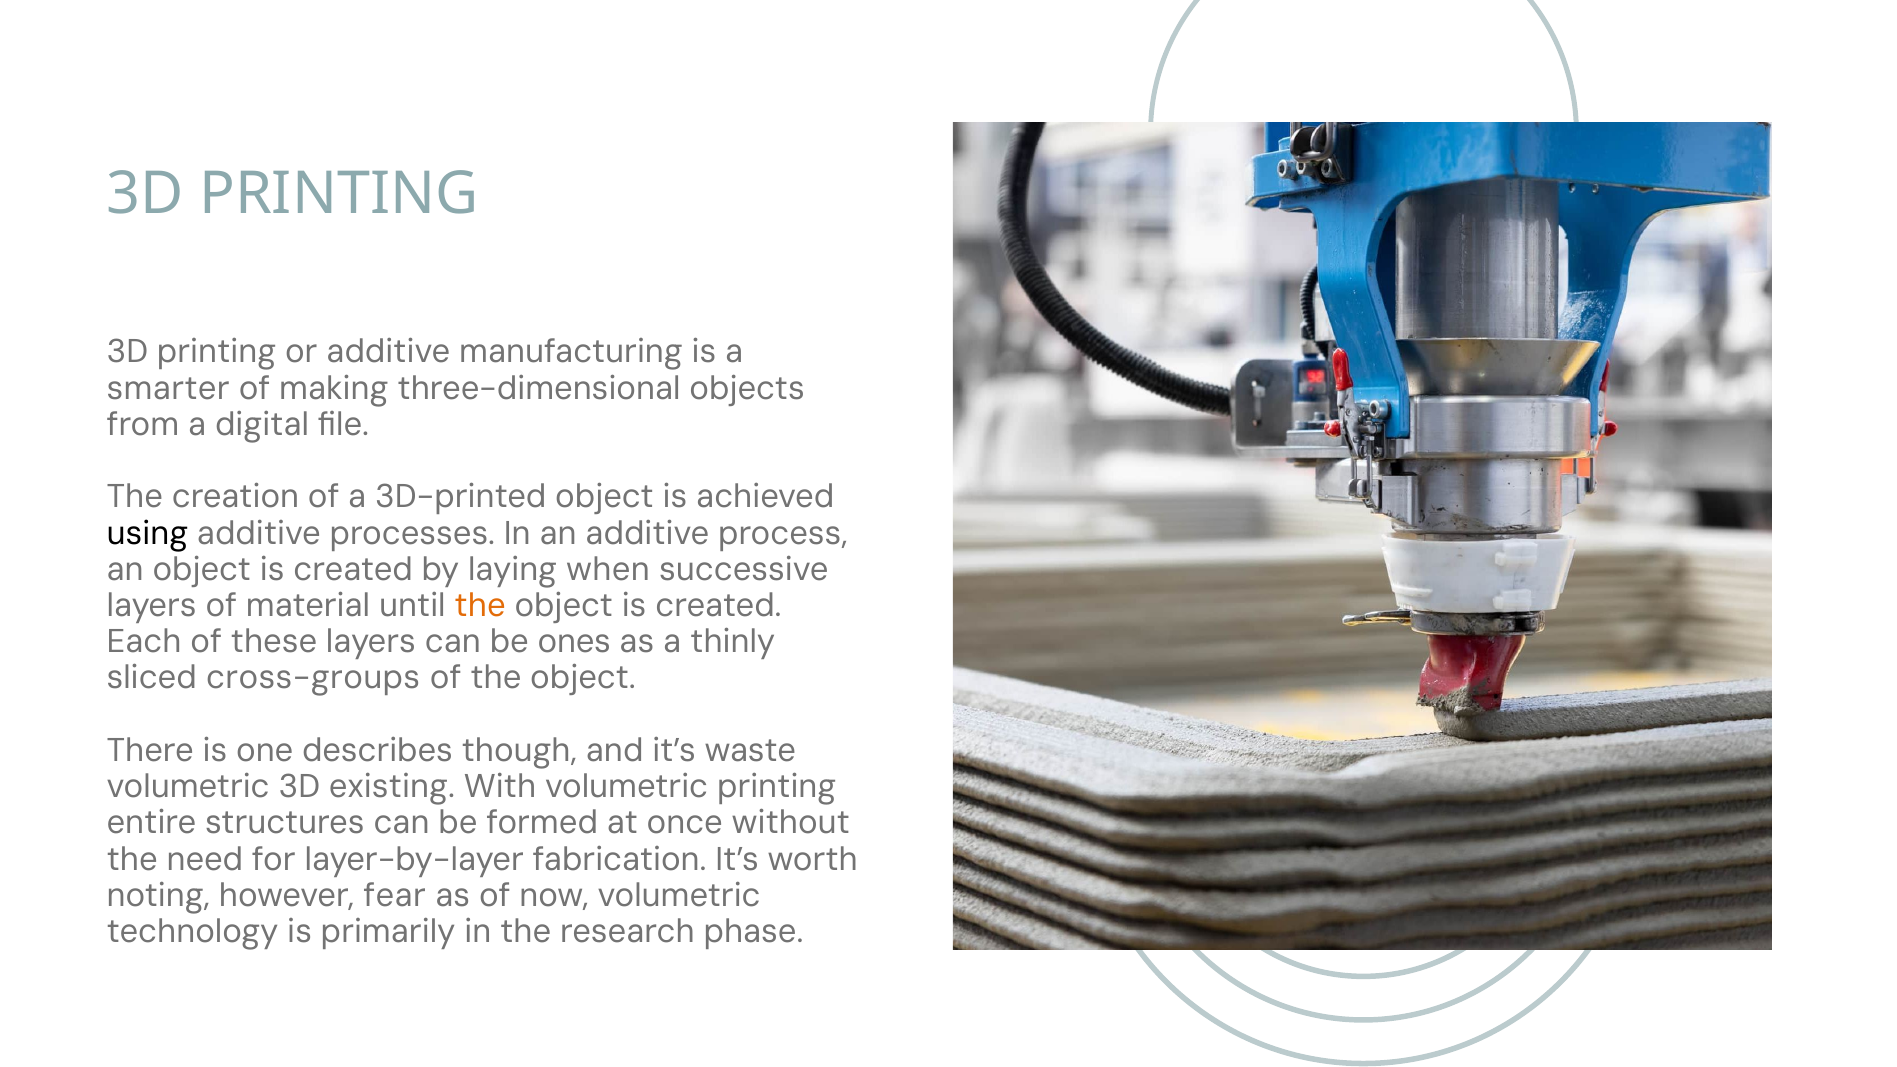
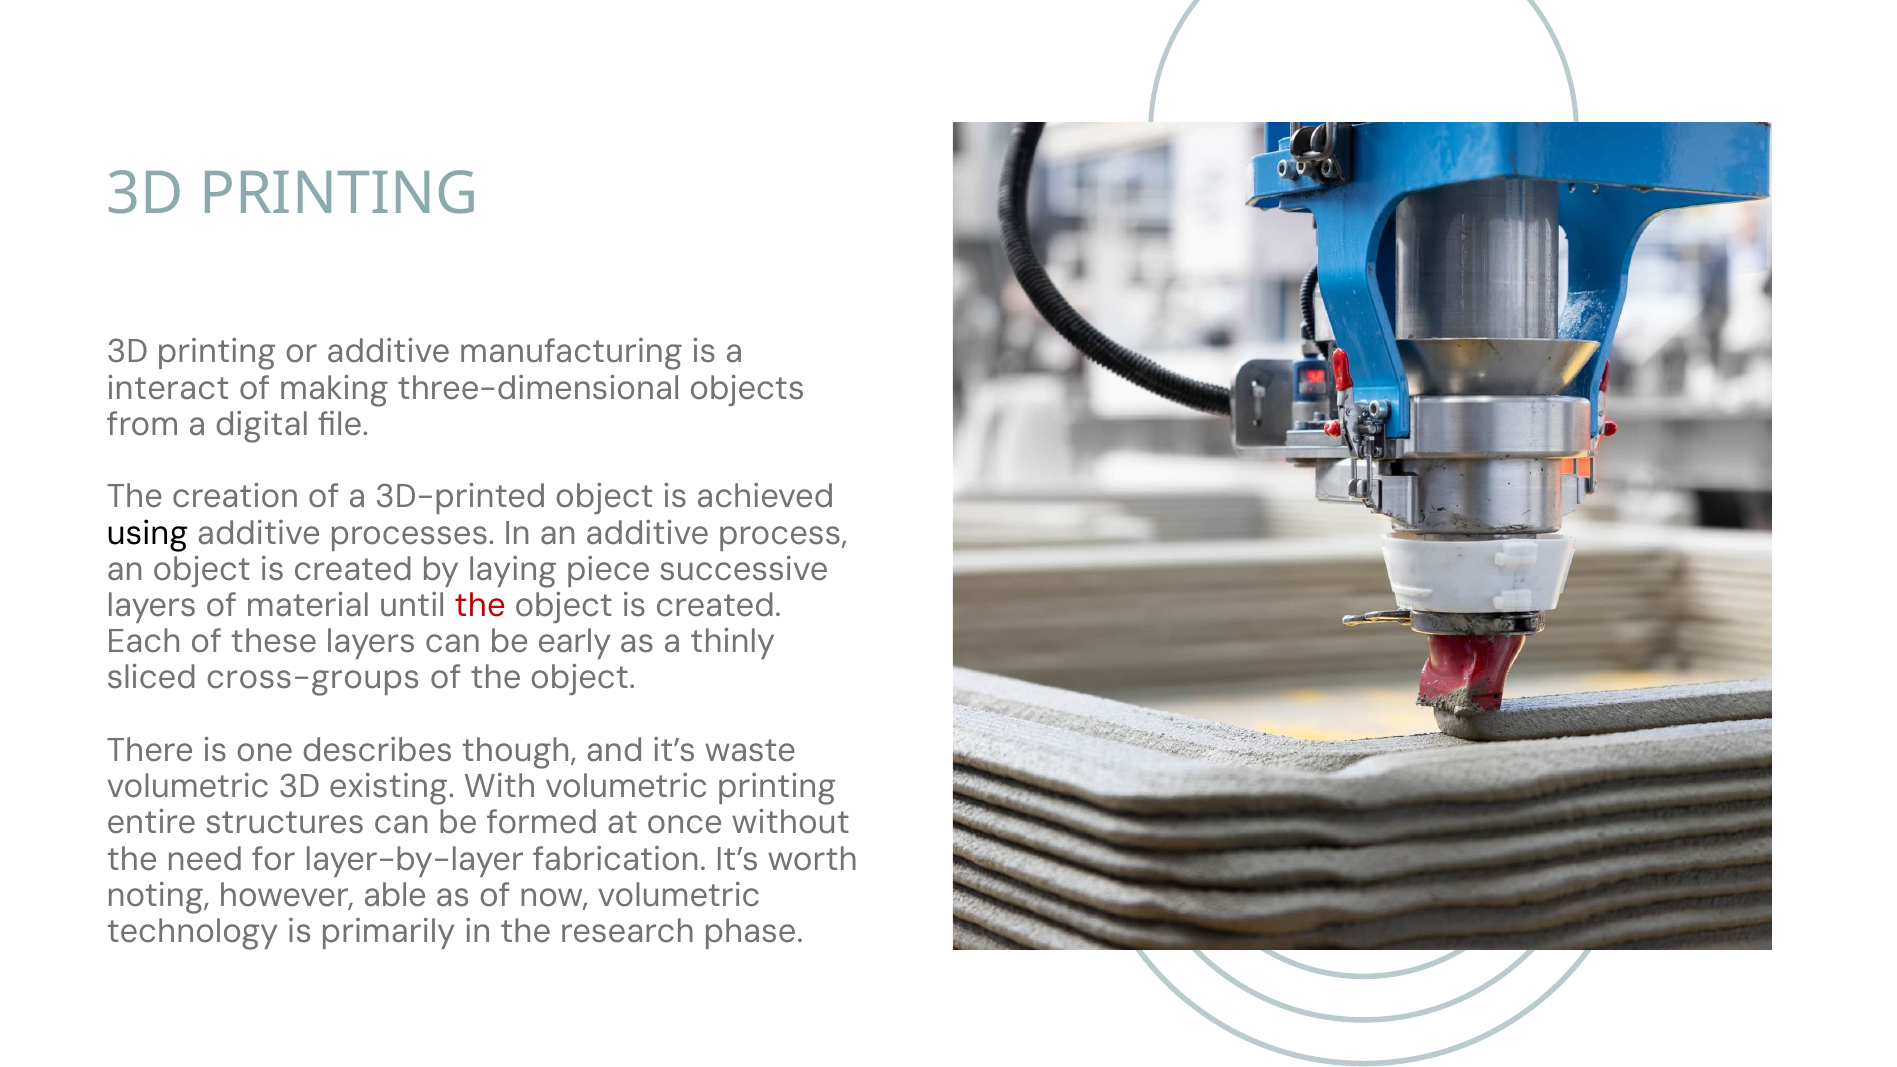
smarter: smarter -> interact (168, 388)
when: when -> piece (608, 569)
the colour: orange -> red (480, 606)
ones: ones -> early (574, 642)
fear: fear -> able (395, 895)
